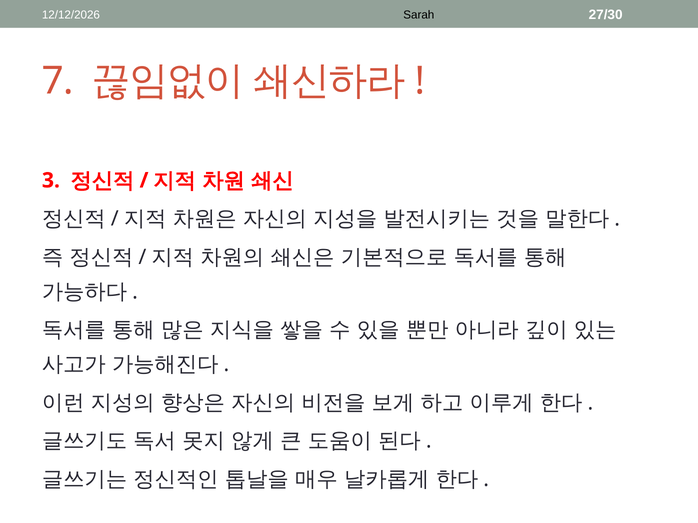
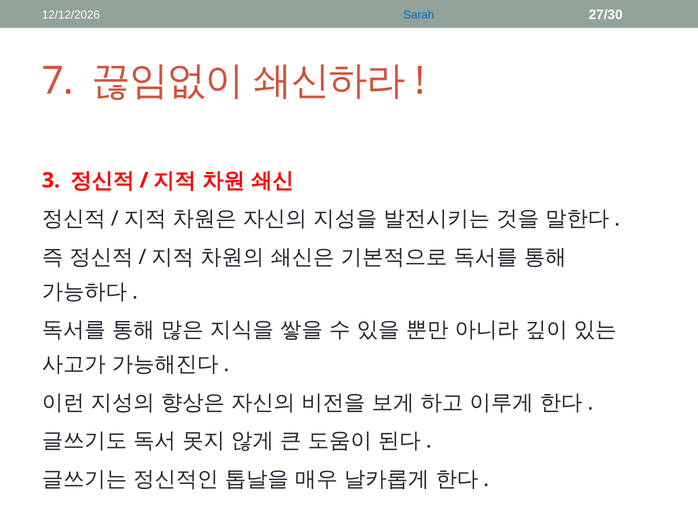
Sarah colour: black -> blue (419, 15)
